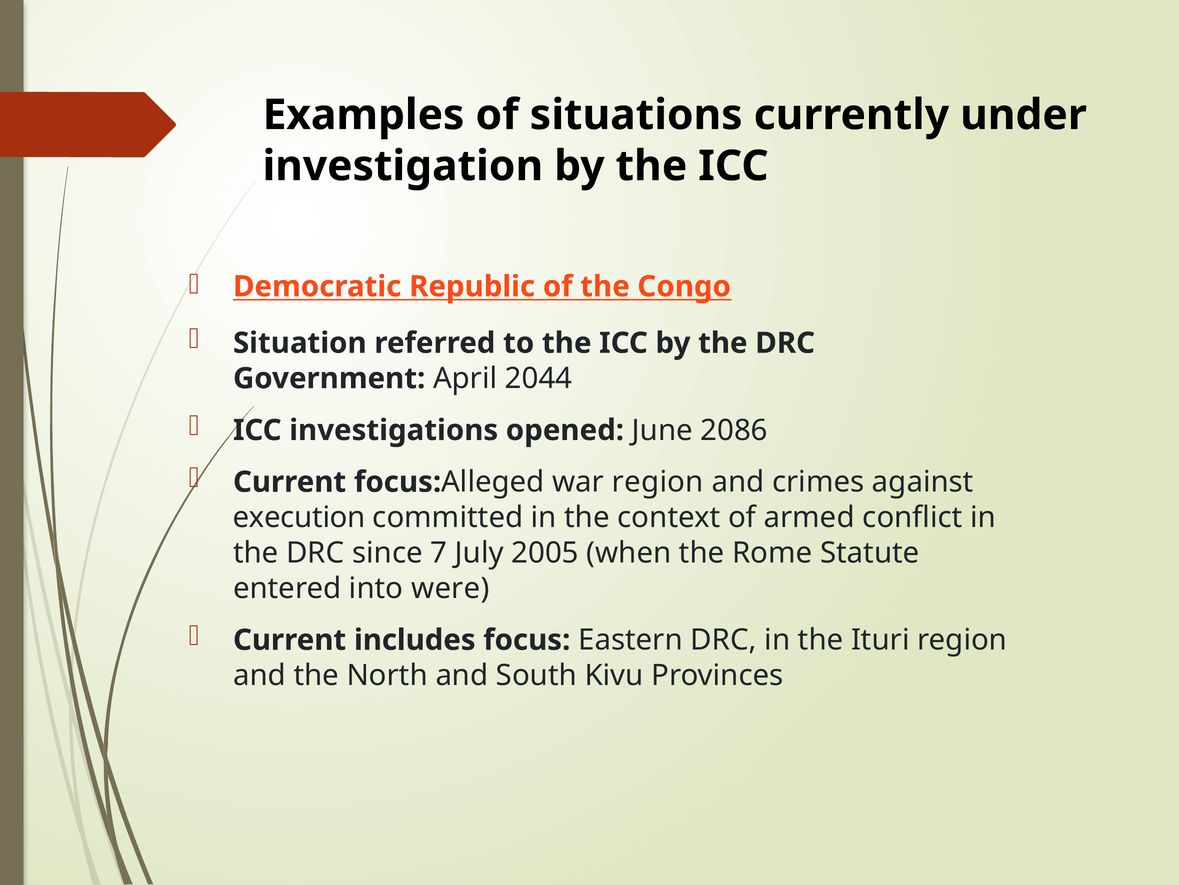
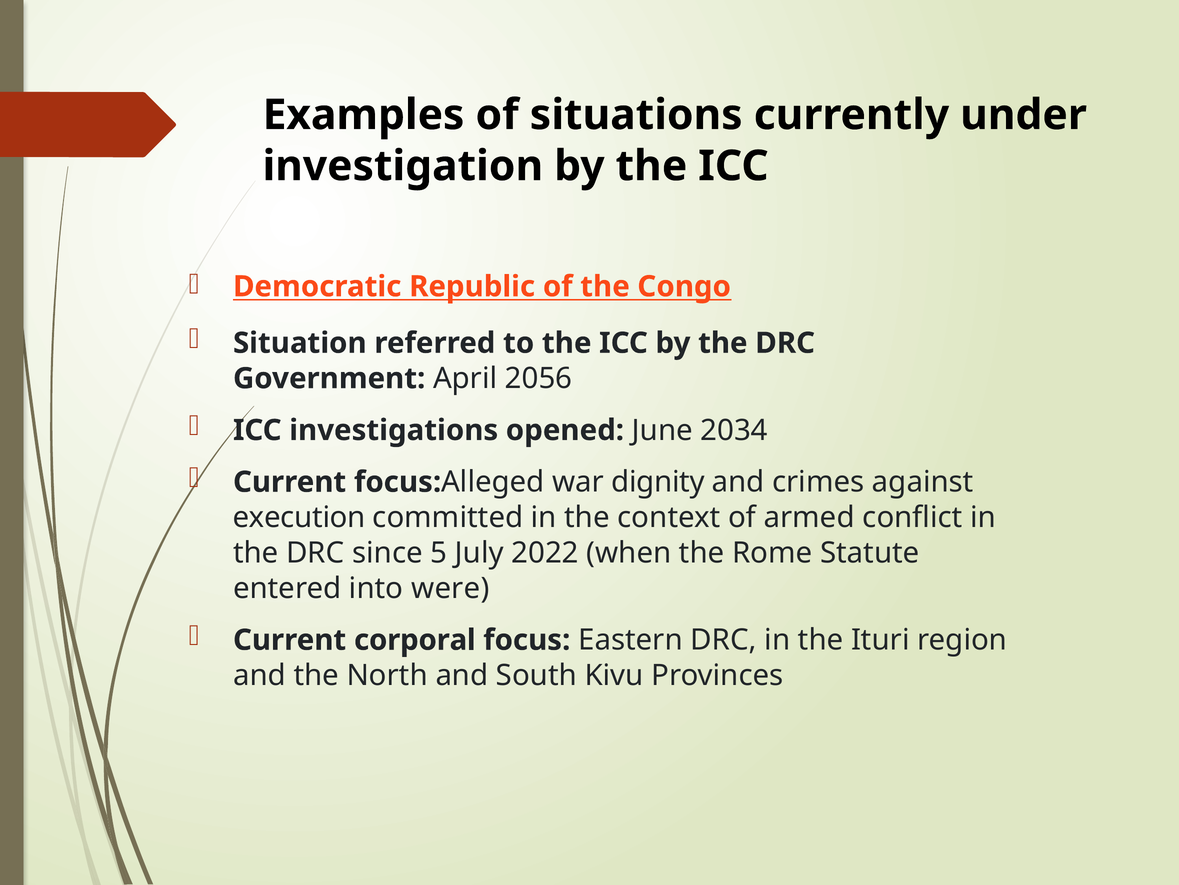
2044: 2044 -> 2056 (539, 378)
2086: 2086 -> 2034 (734, 430)
war region: region -> dignity (658, 482)
7: 7 -> 5 (439, 552)
2005: 2005 -> 2022 (545, 552)
includes: includes -> corporal (415, 640)
